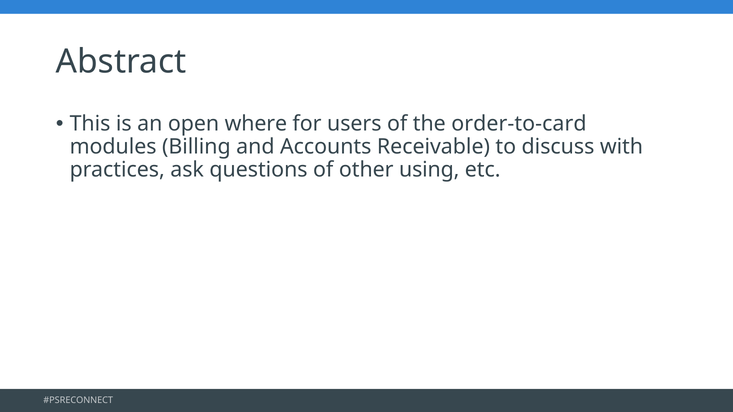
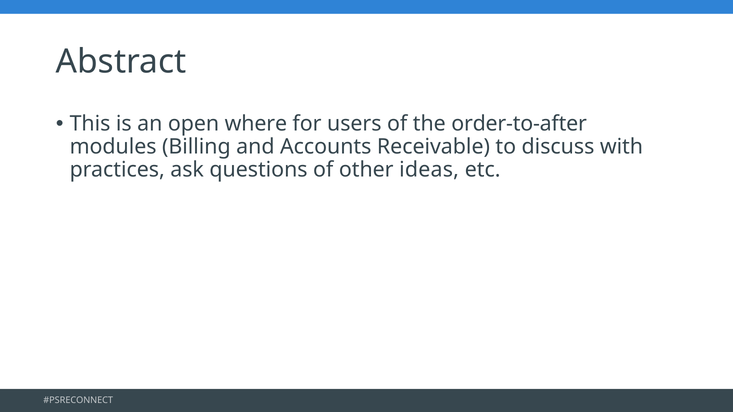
order-to-card: order-to-card -> order-to-after (519, 124)
using: using -> ideas (429, 170)
